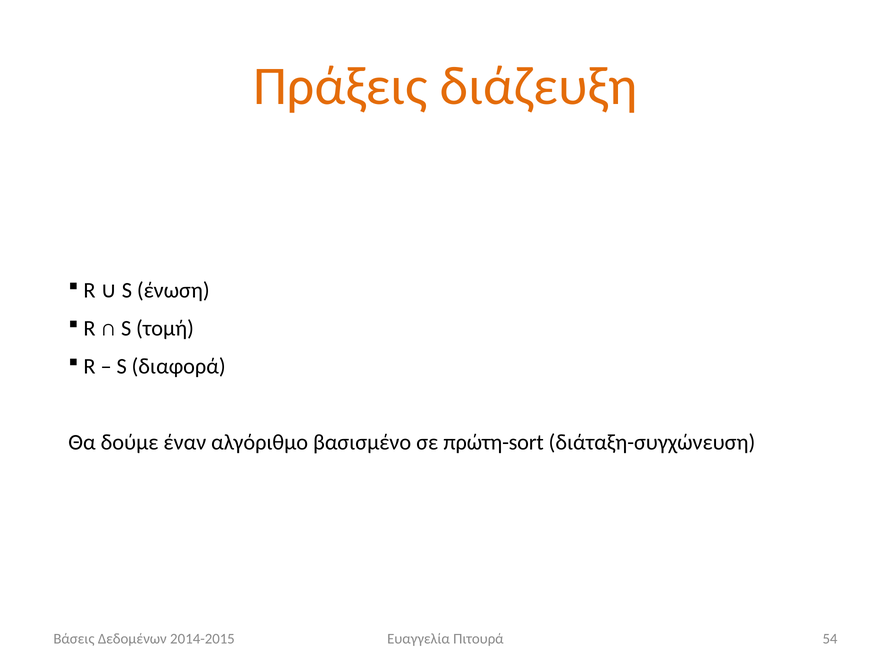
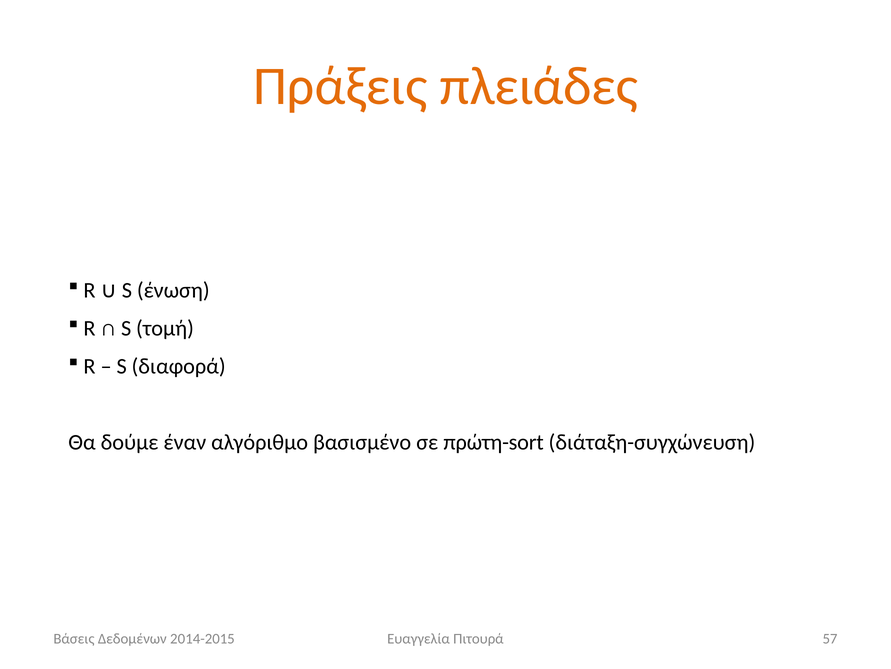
διάζευξη: διάζευξη -> πλειάδες (539, 86)
54: 54 -> 57 (830, 638)
